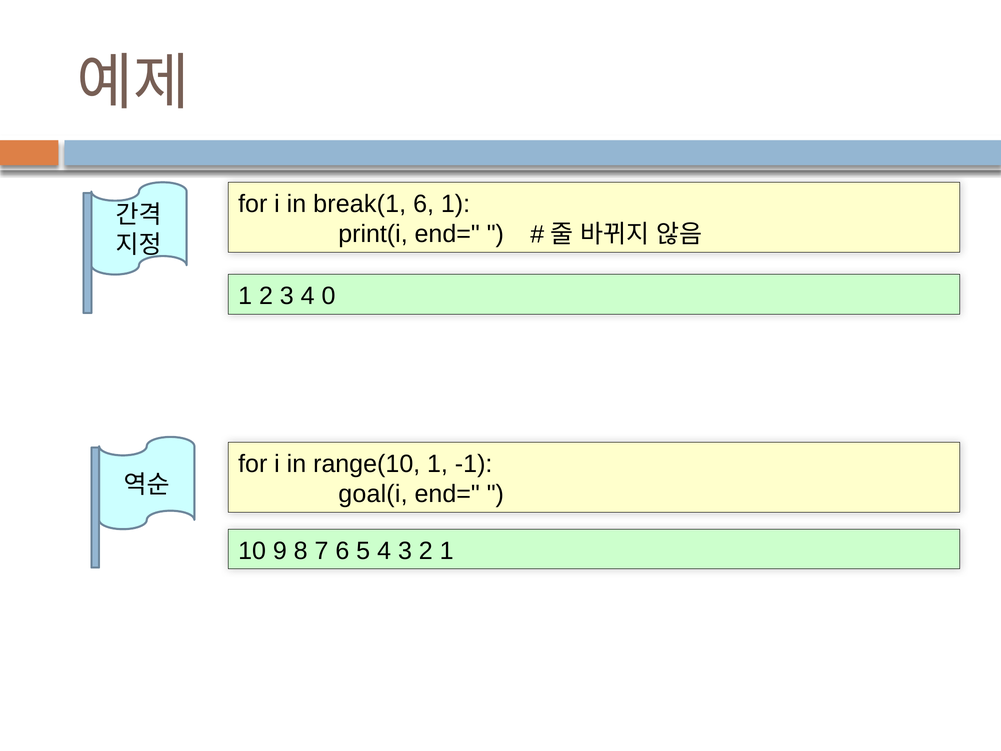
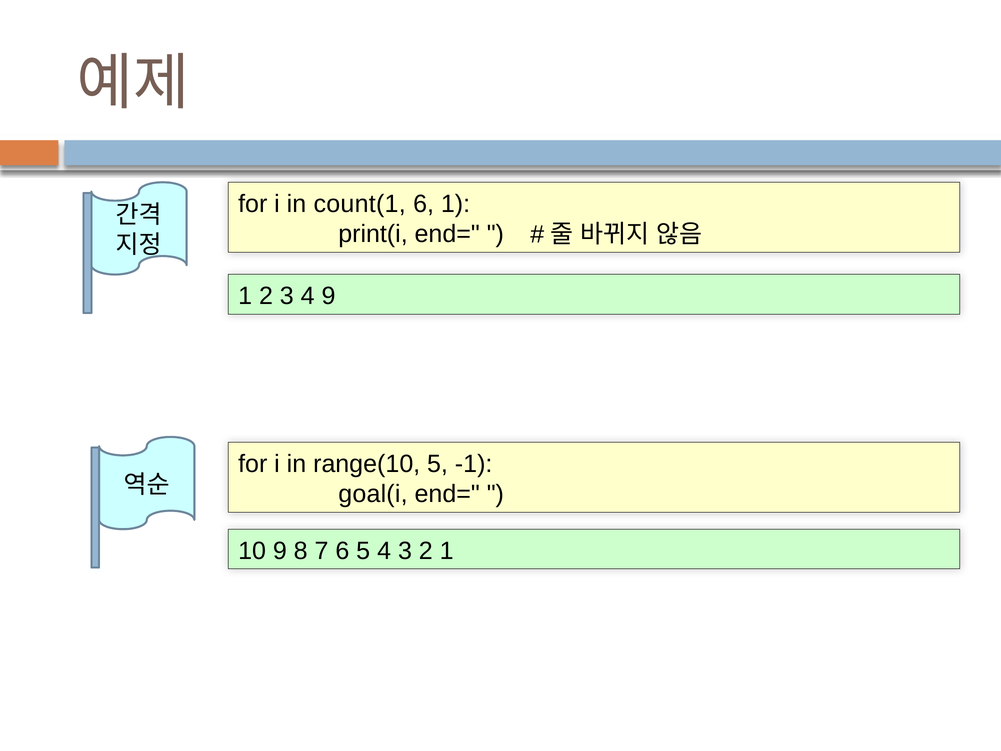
break(1: break(1 -> count(1 (360, 204)
4 0: 0 -> 9 (328, 296)
range(10 1: 1 -> 5 (437, 464)
